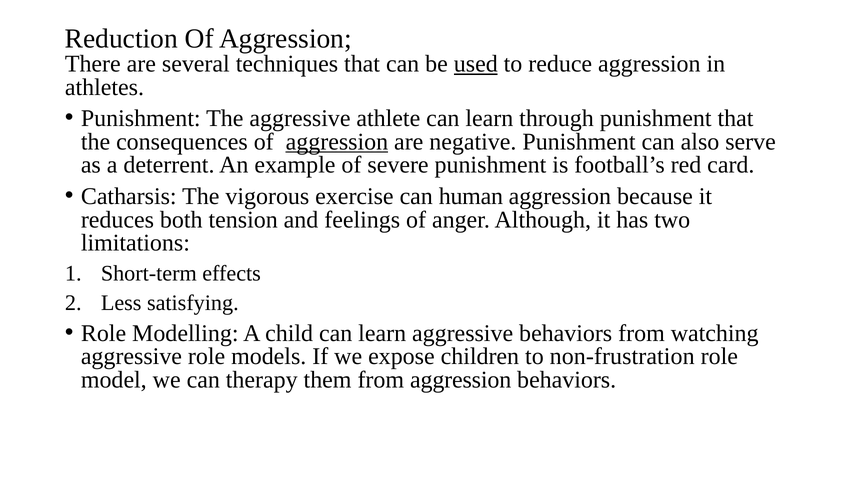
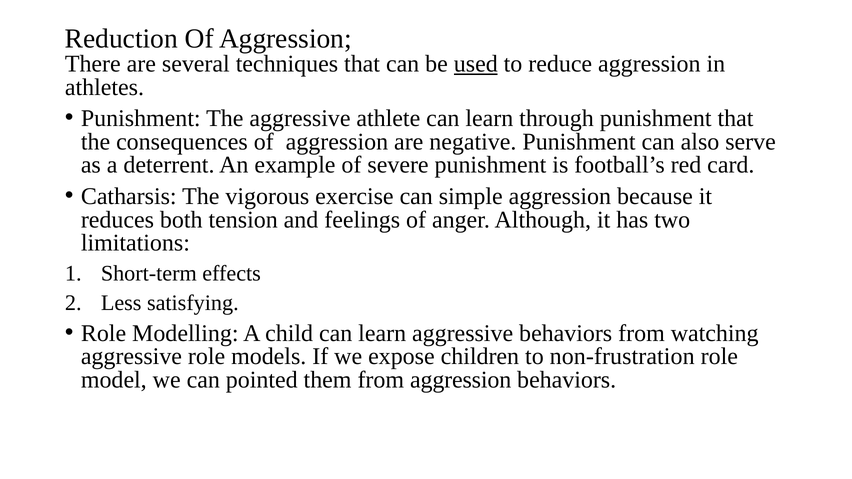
aggression underline: present -> none (337, 142)
human: human -> simple (471, 196)
therapy: therapy -> pointed (262, 380)
